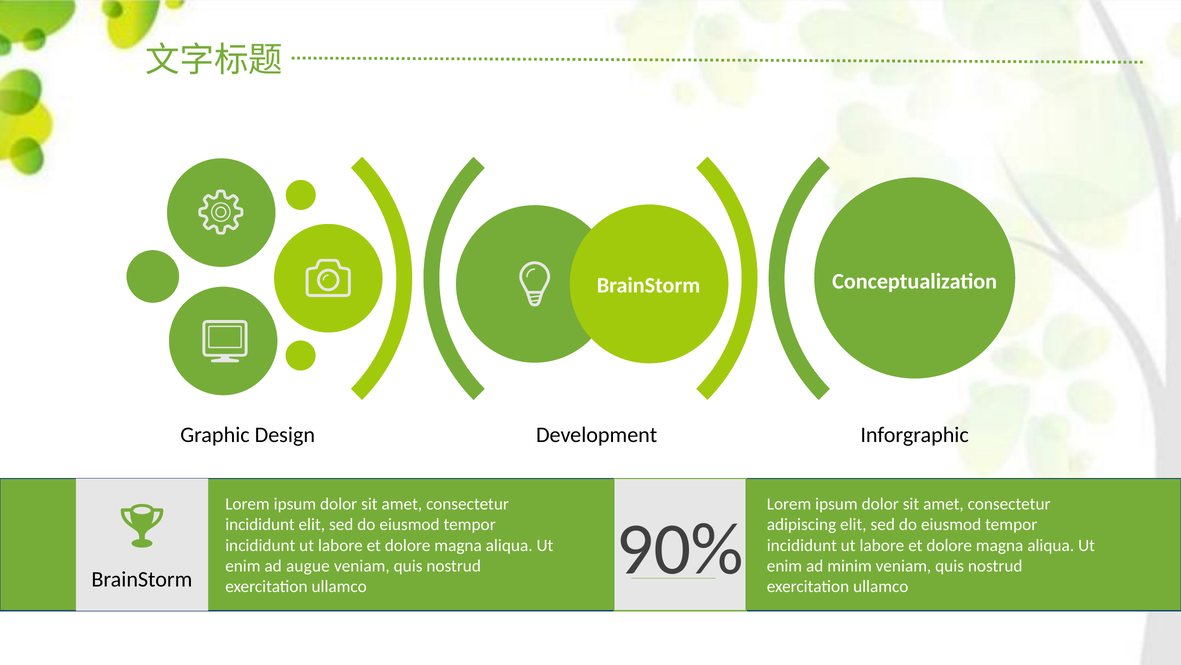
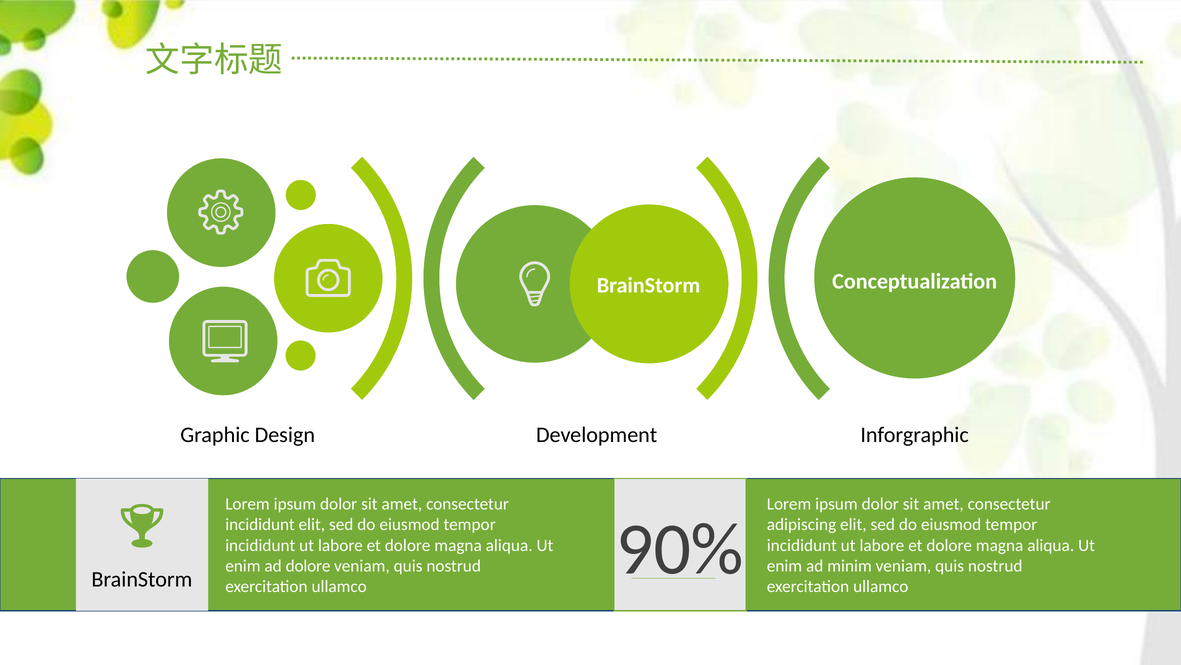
ad augue: augue -> dolore (308, 565)
